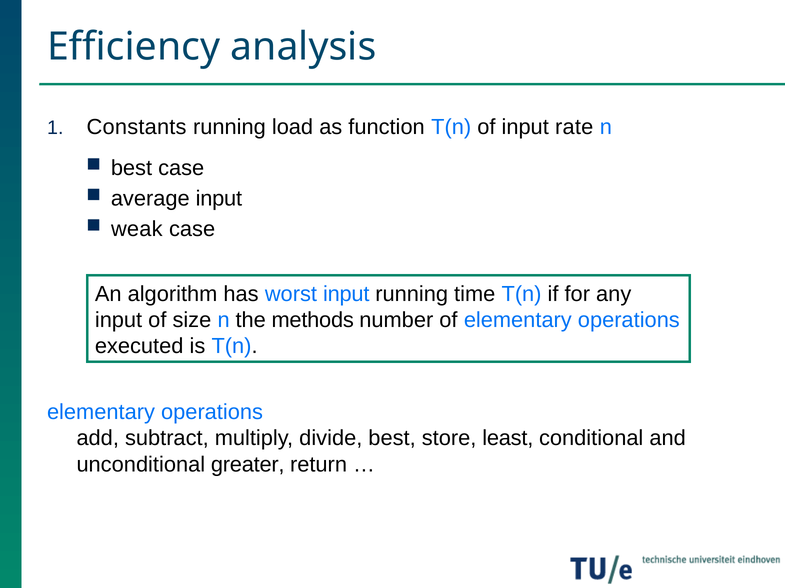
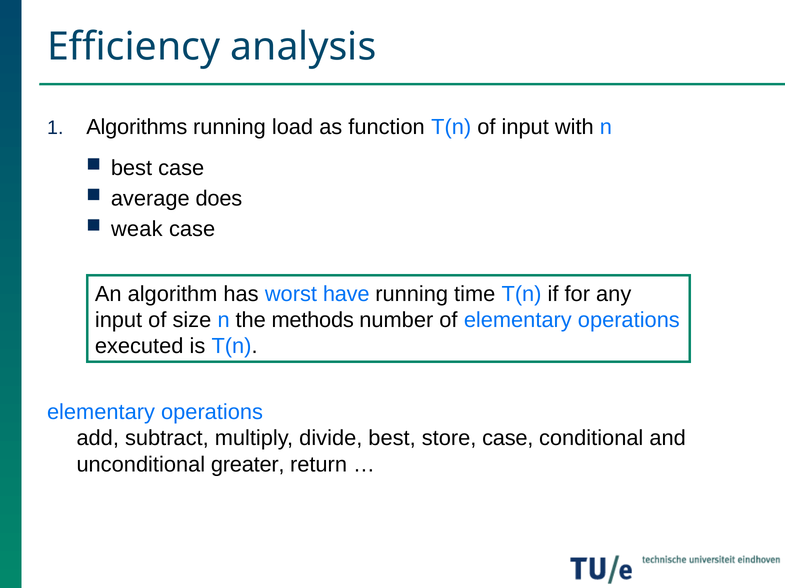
Constants: Constants -> Algorithms (137, 127)
rate: rate -> with (574, 127)
average input: input -> does (219, 199)
worst input: input -> have (346, 294)
store least: least -> case (508, 439)
